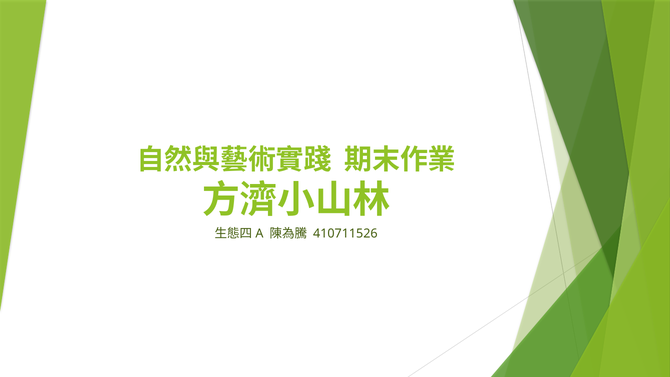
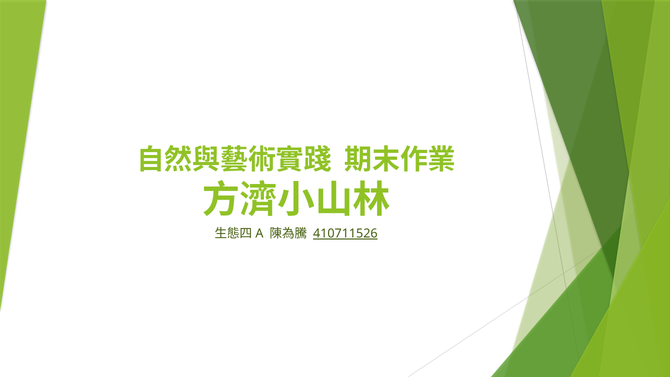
410711526 underline: none -> present (345, 234)
